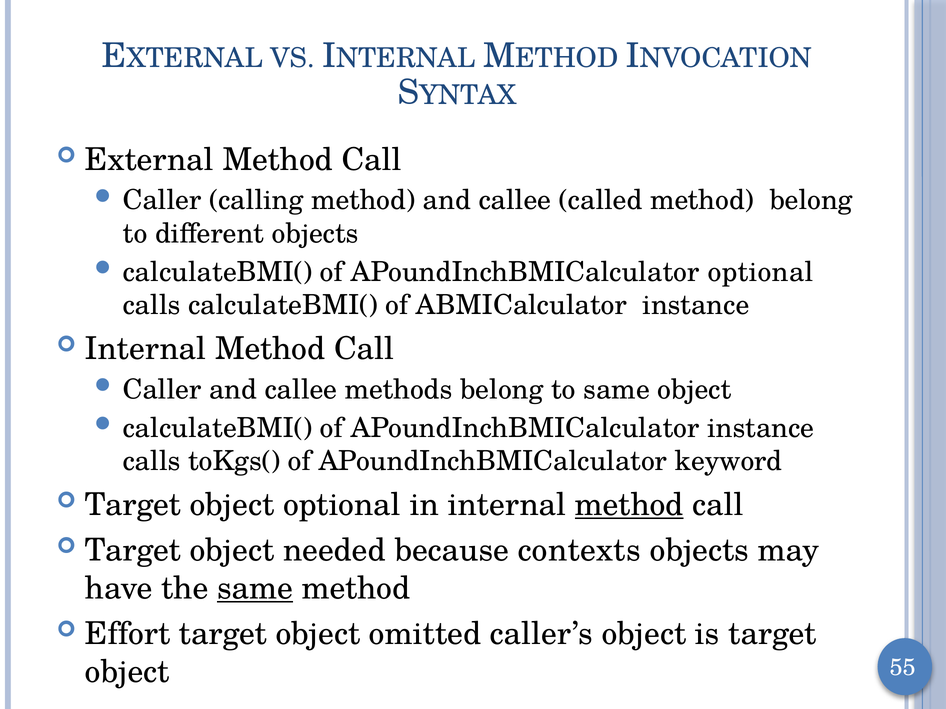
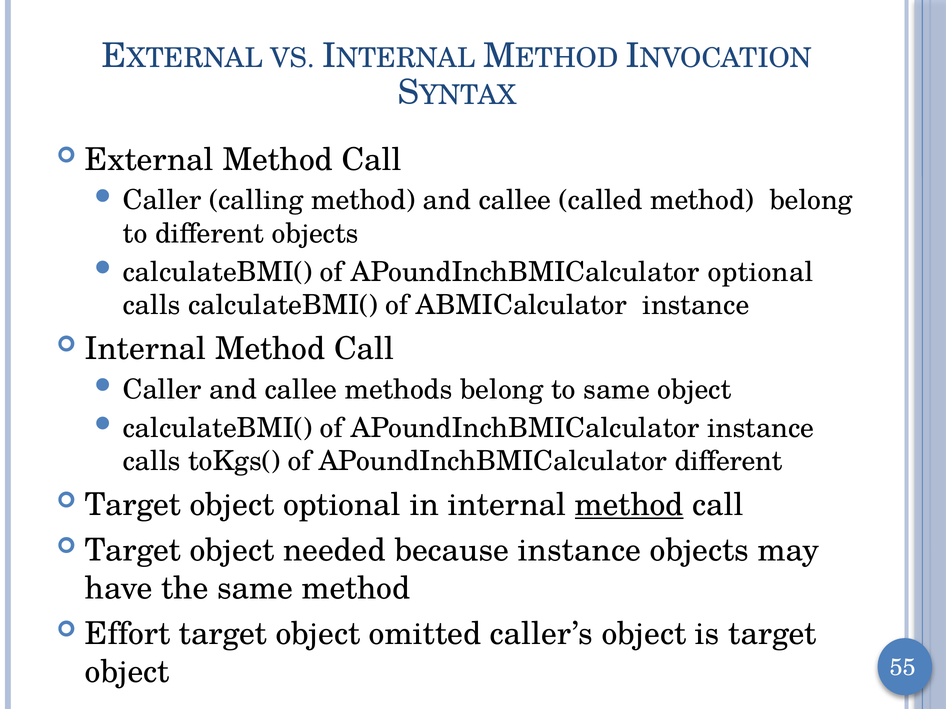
APoundInchBMICalculator keyword: keyword -> different (729, 461)
because contexts: contexts -> instance (579, 551)
same underline: present -> none (255, 589)
